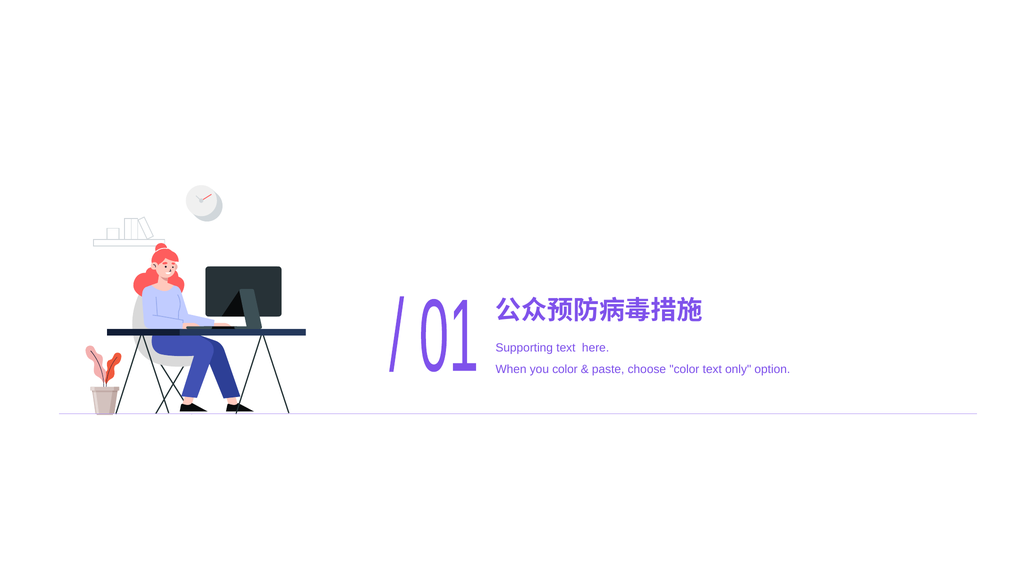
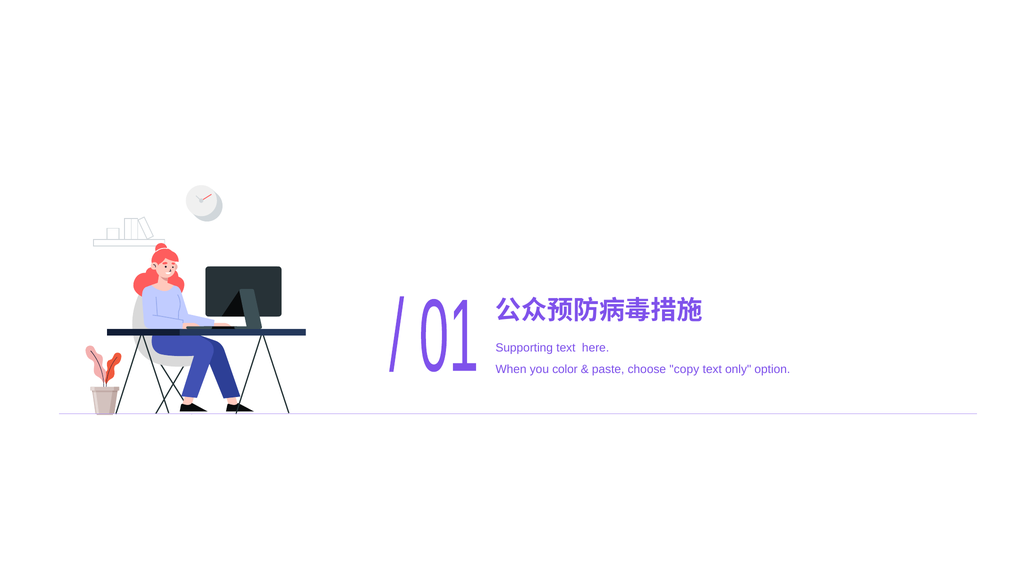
choose color: color -> copy (684, 369)
